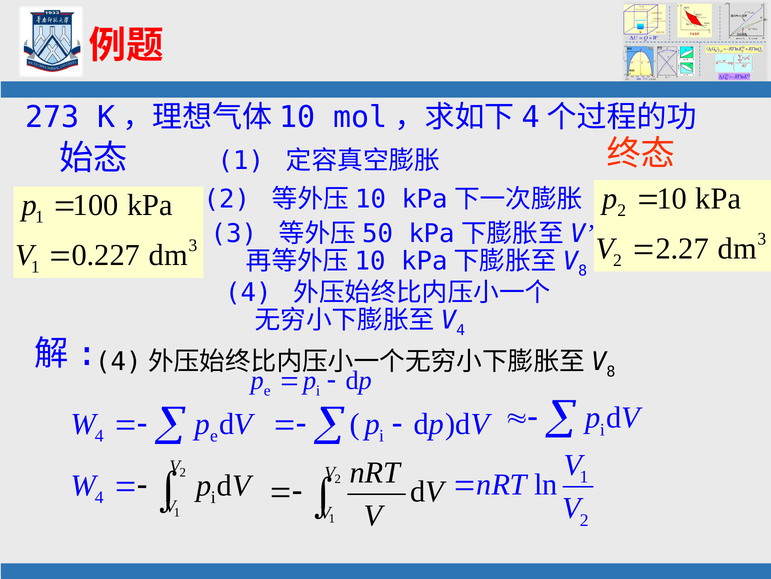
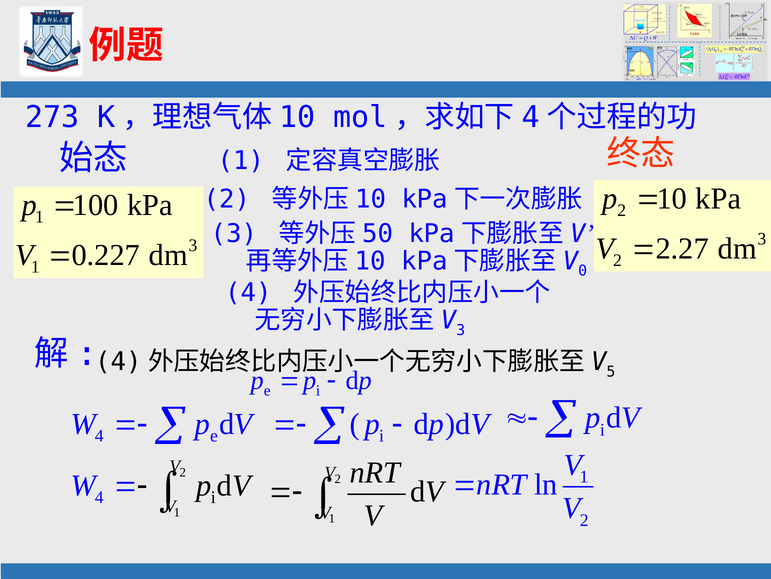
8: 8 -> 0 (583, 271)
4: 4 -> 3 (461, 330)
8: 8 -> 5 (611, 371)
